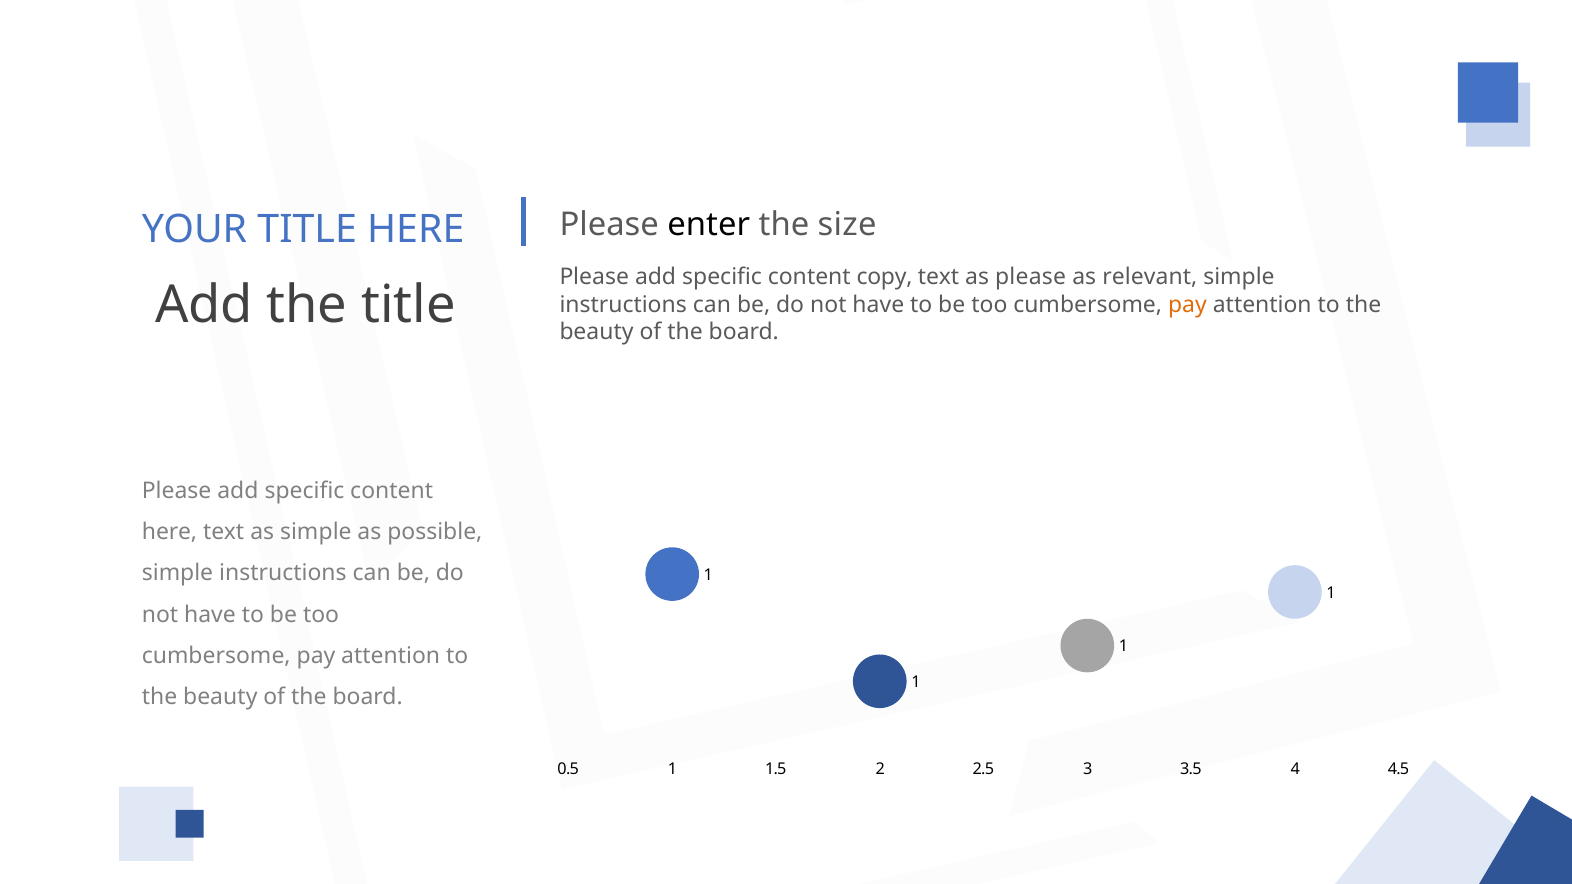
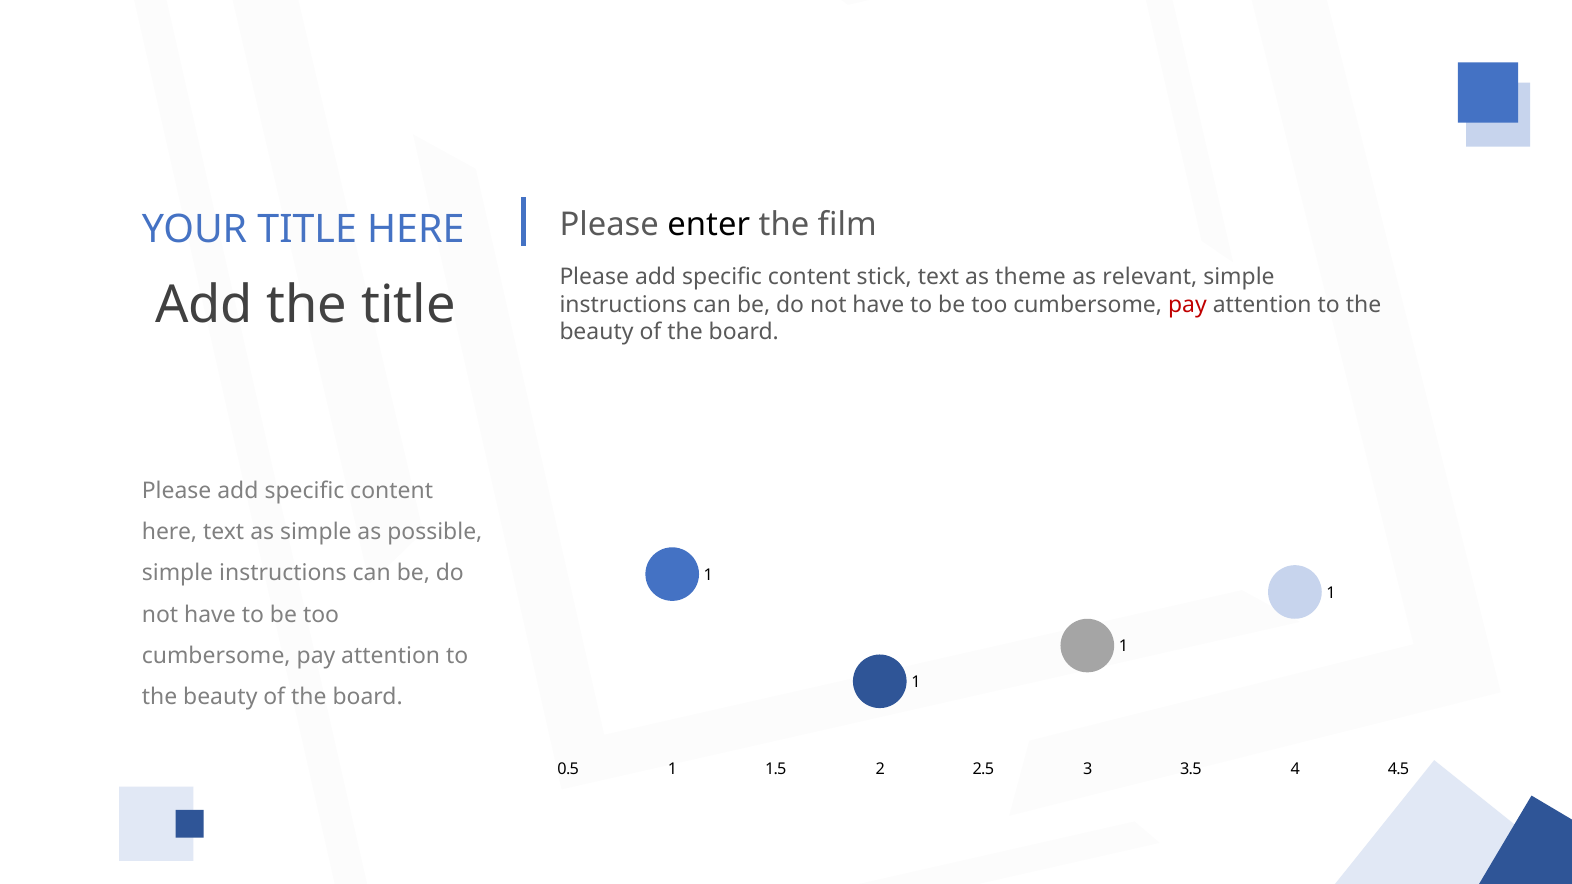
size: size -> film (847, 225)
copy: copy -> stick (884, 277)
as please: please -> theme (1031, 277)
pay colour: orange -> red (1187, 305)
